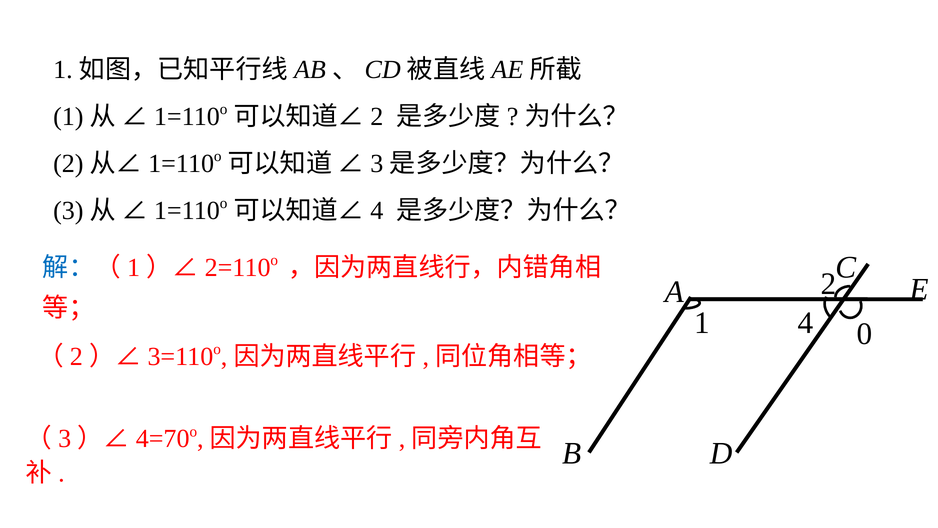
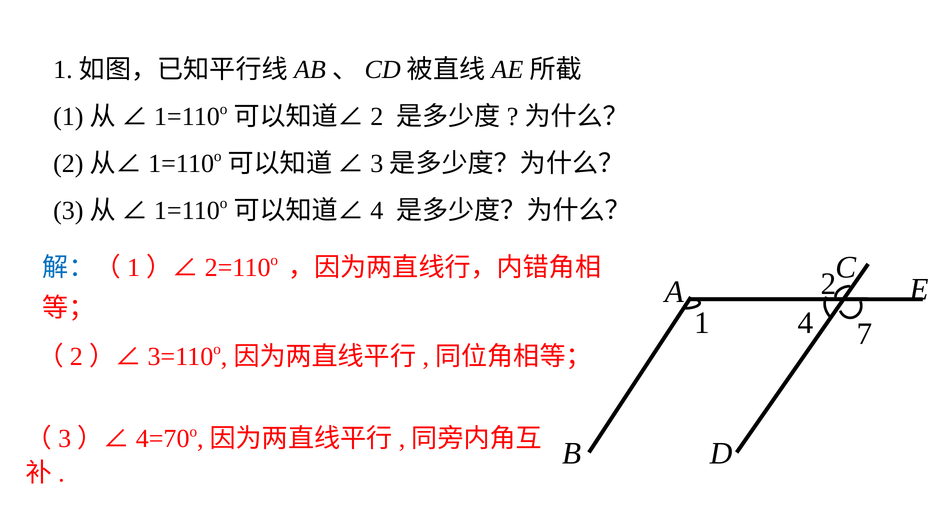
0: 0 -> 7 (865, 334)
